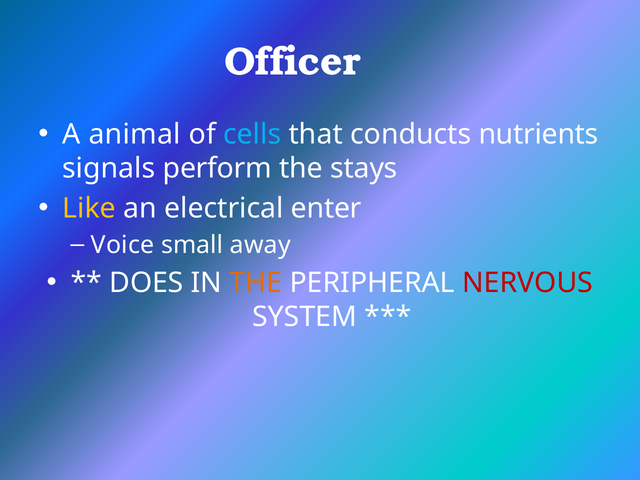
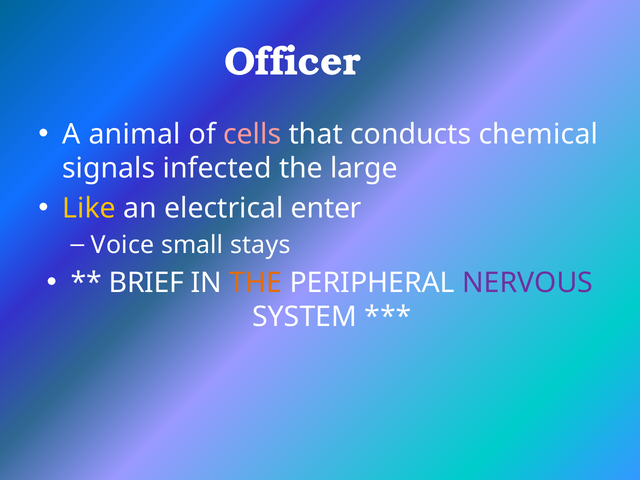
cells colour: light blue -> pink (252, 134)
nutrients: nutrients -> chemical (538, 134)
perform: perform -> infected (217, 168)
stays: stays -> large (364, 168)
away: away -> stays (260, 245)
DOES: DOES -> BRIEF (147, 283)
NERVOUS colour: red -> purple (528, 283)
